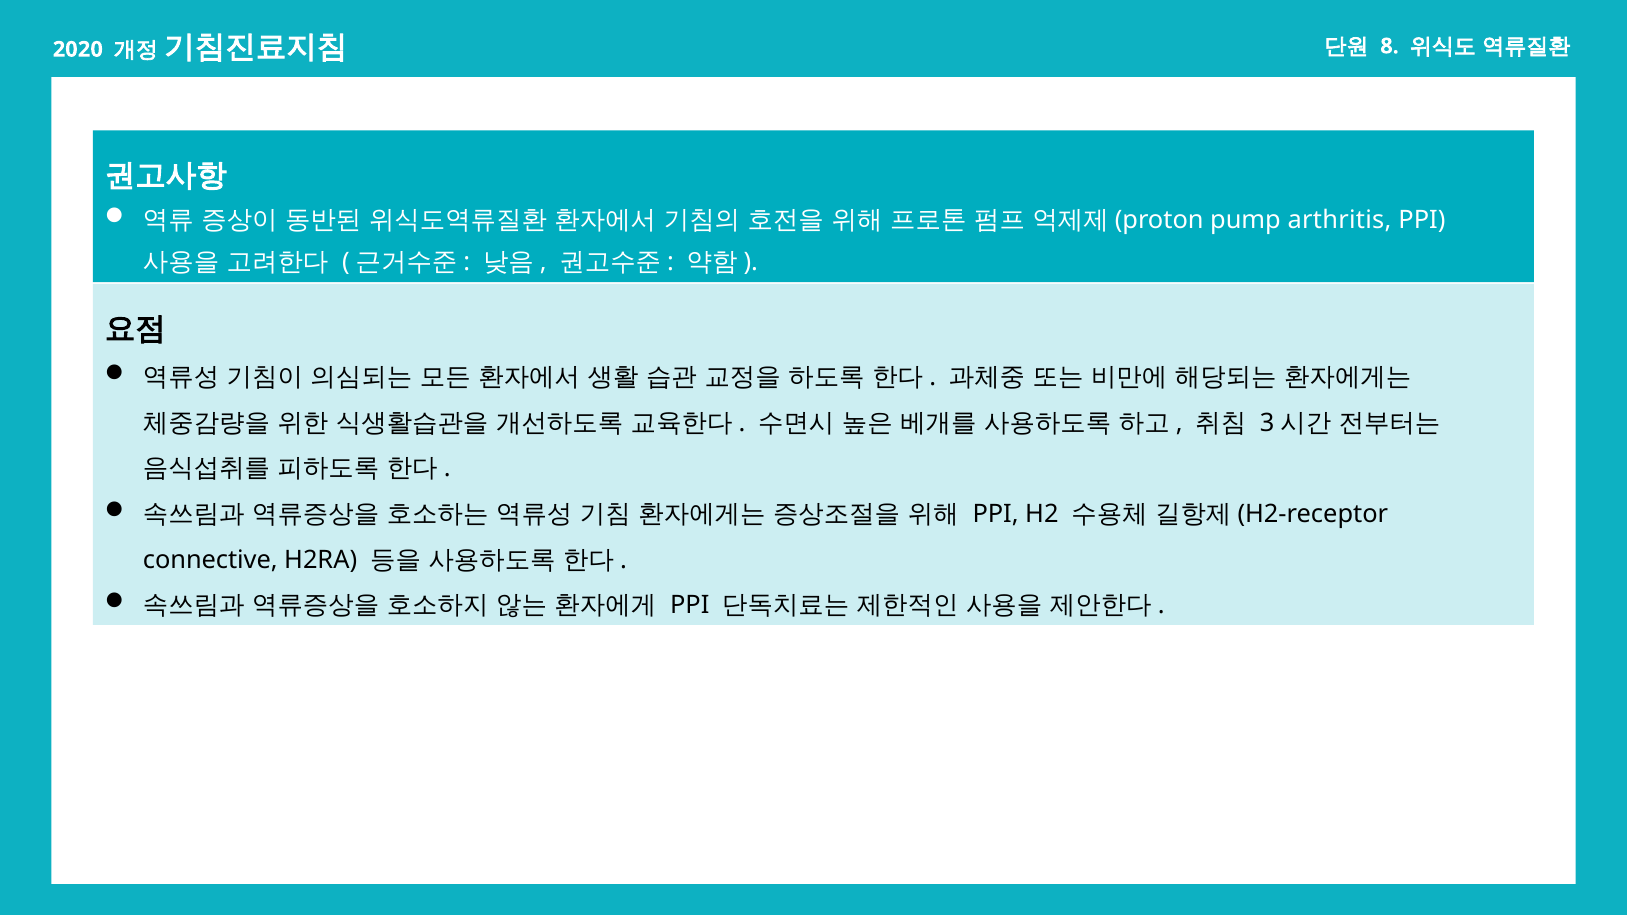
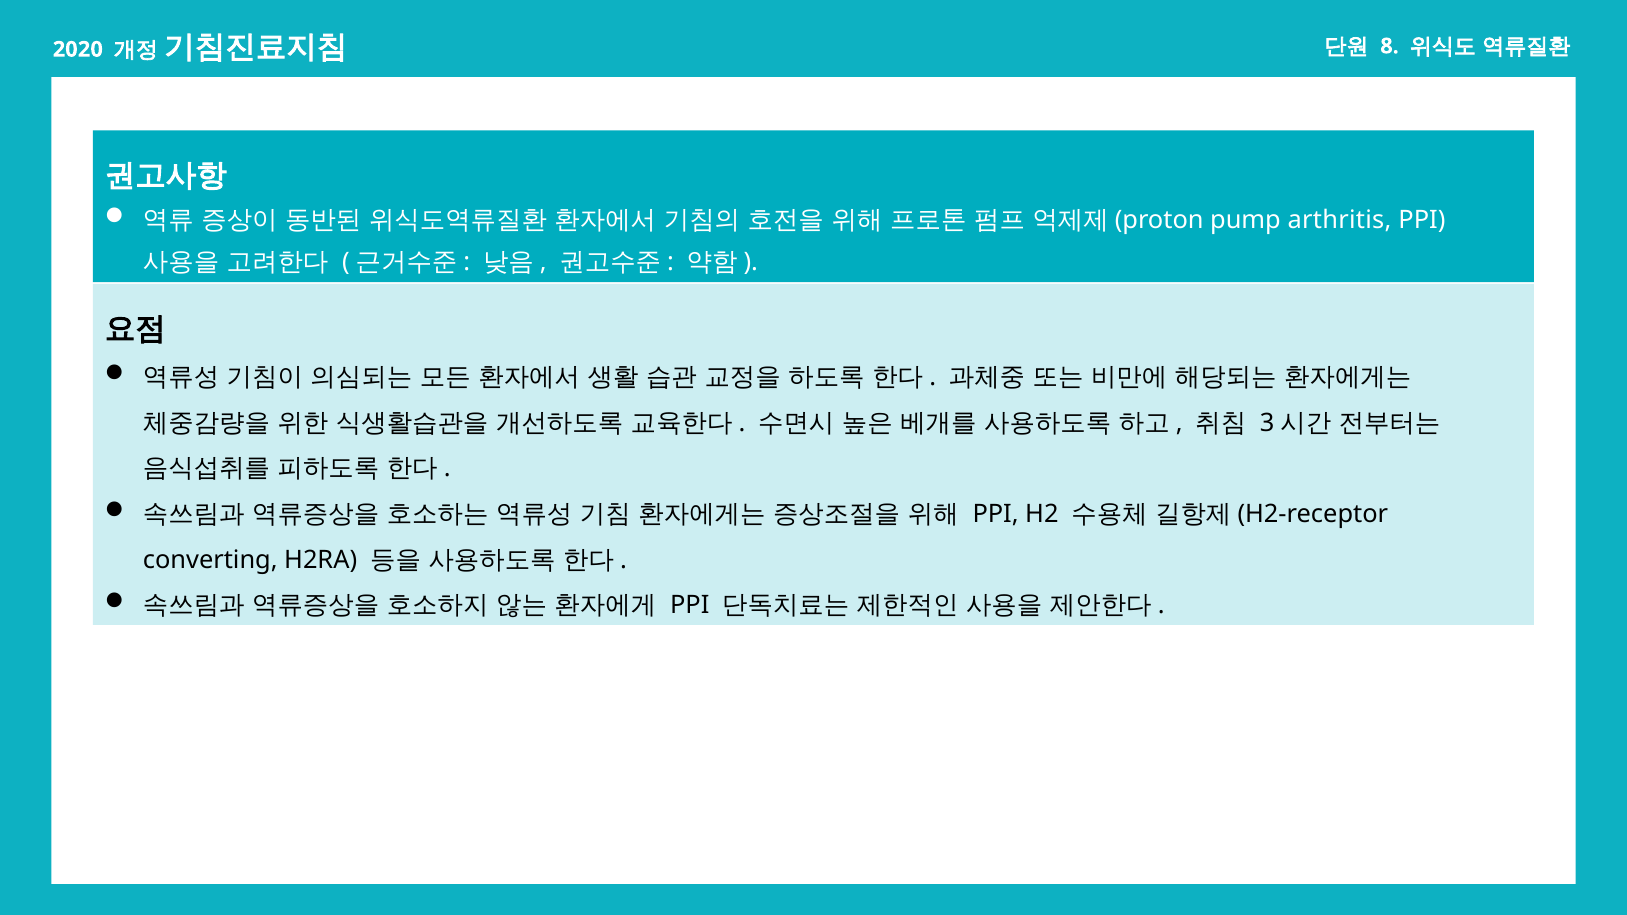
connective: connective -> converting (210, 560)
